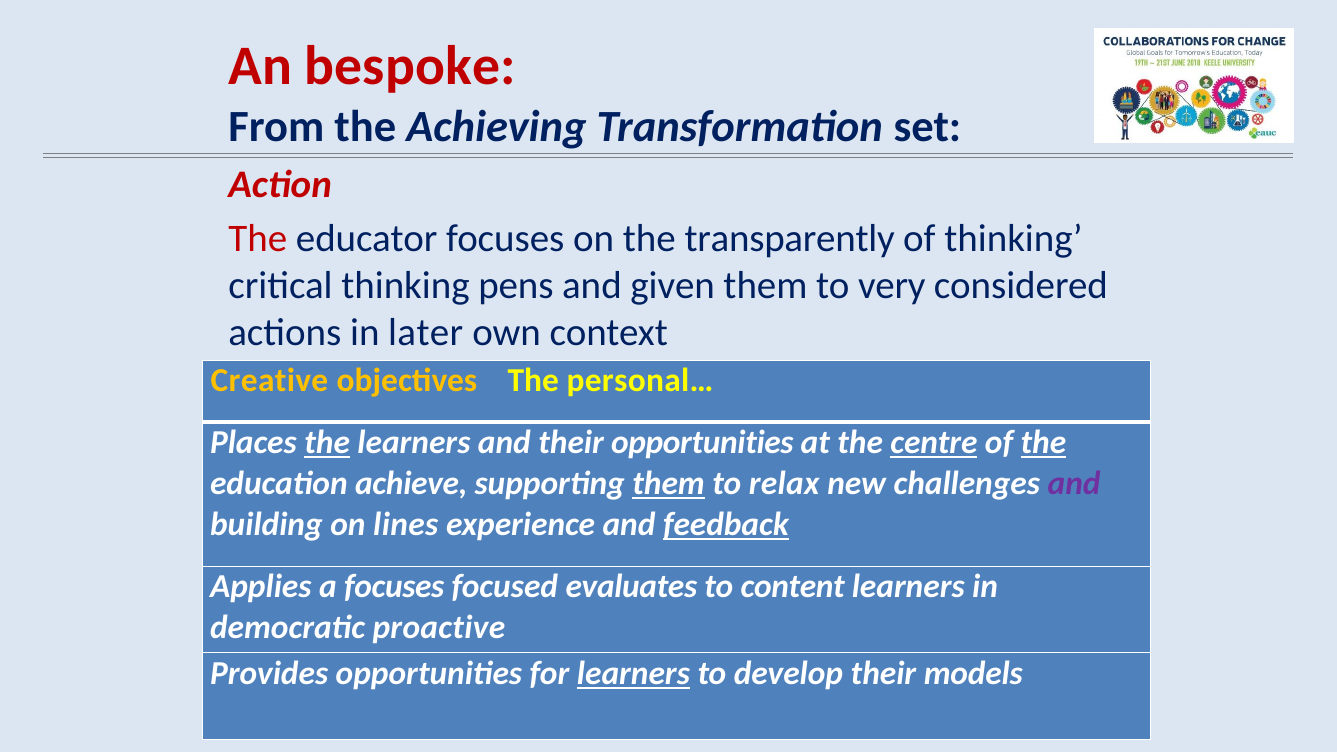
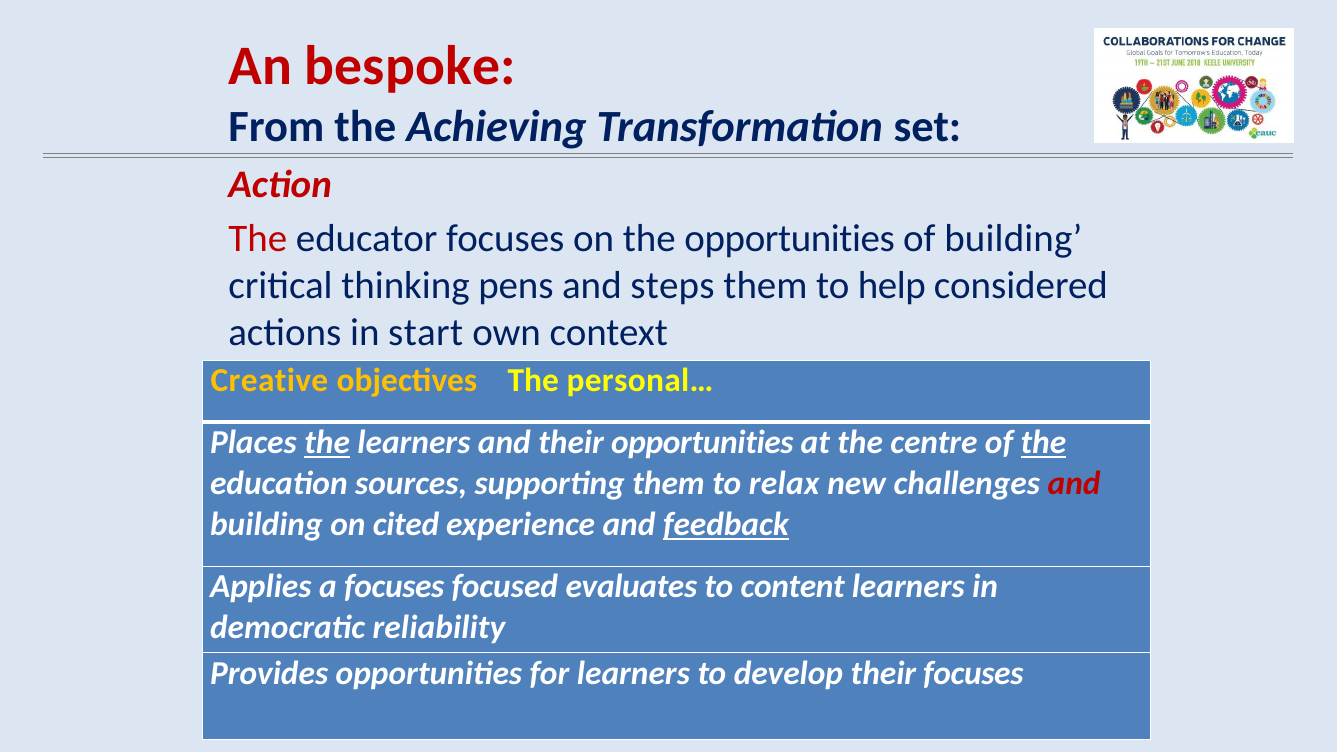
the transparently: transparently -> opportunities (790, 239)
of thinking: thinking -> building (1013, 239)
given: given -> steps (672, 286)
very: very -> help (892, 286)
later: later -> start (426, 332)
centre underline: present -> none (934, 443)
achieve: achieve -> sources (411, 483)
them underline: present -> none (669, 483)
and colour: purple -> red (1074, 483)
lines: lines -> cited (406, 524)
proactive: proactive -> reliability (439, 628)
learners underline: present -> none (633, 673)
their models: models -> focuses (973, 673)
